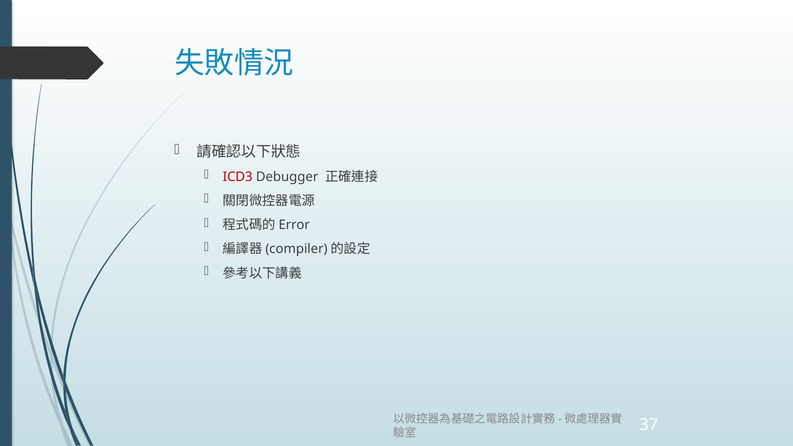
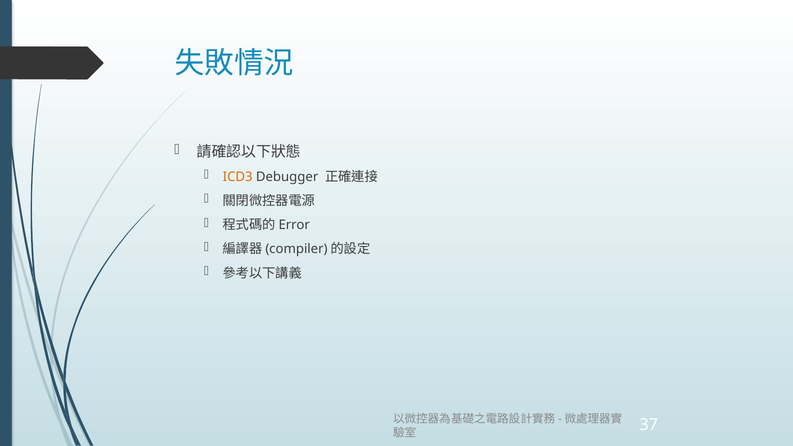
ICD3 colour: red -> orange (238, 177)
